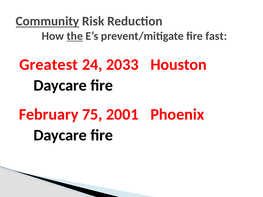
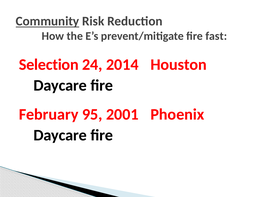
the underline: present -> none (75, 36)
Greatest: Greatest -> Selection (49, 65)
2033: 2033 -> 2014 (122, 65)
75: 75 -> 95 (92, 115)
